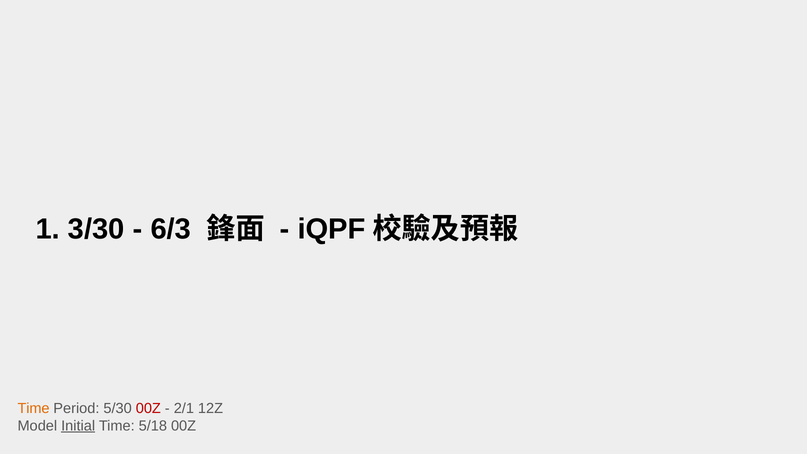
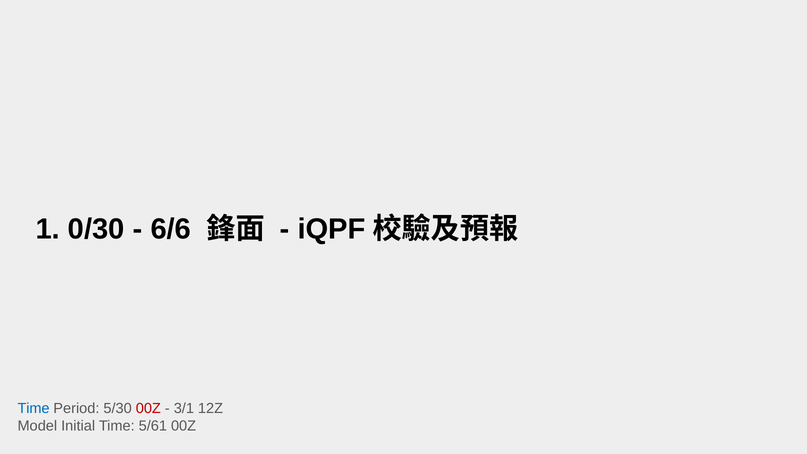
3/30: 3/30 -> 0/30 (96, 229)
6/3: 6/3 -> 6/6 (171, 229)
Time colour: orange -> blue (34, 408)
2/1: 2/1 -> 3/1 (184, 408)
Initial underline: present -> none (78, 426)
5/18: 5/18 -> 5/61 (153, 426)
